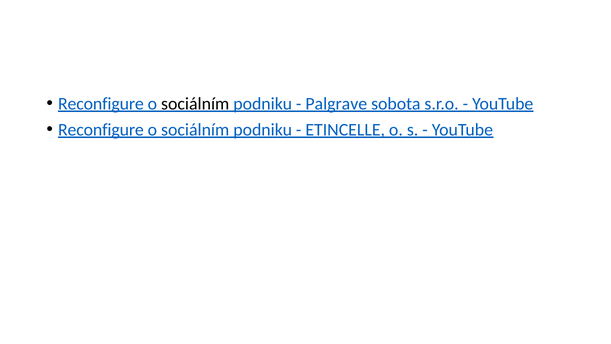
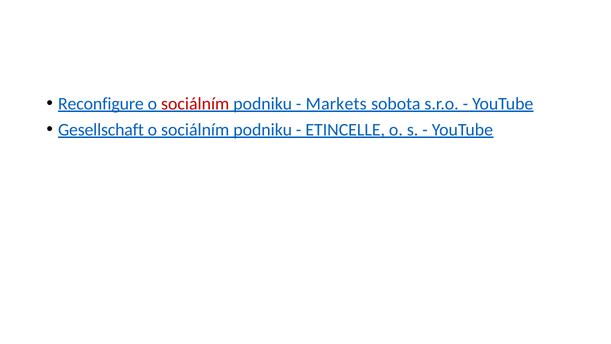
sociálním colour: black -> red (195, 104)
Palgrave: Palgrave -> Markets (336, 104)
Reconfigure: Reconfigure -> Gesellschaft (101, 130)
